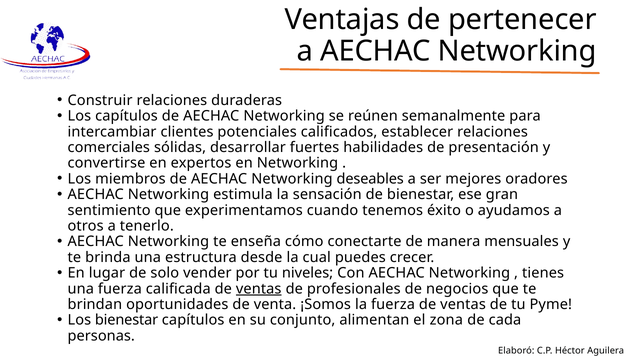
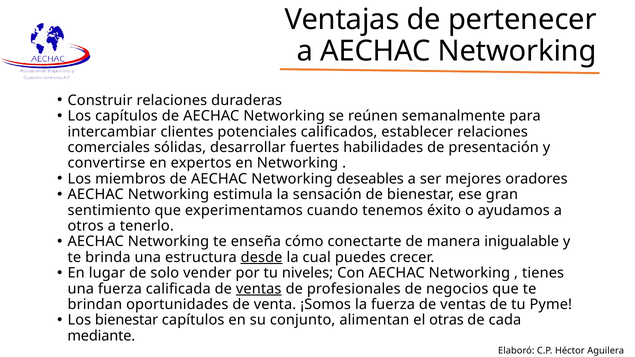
mensuales: mensuales -> inigualable (522, 242)
desde underline: none -> present (262, 257)
zona: zona -> otras (446, 320)
personas: personas -> mediante (101, 336)
